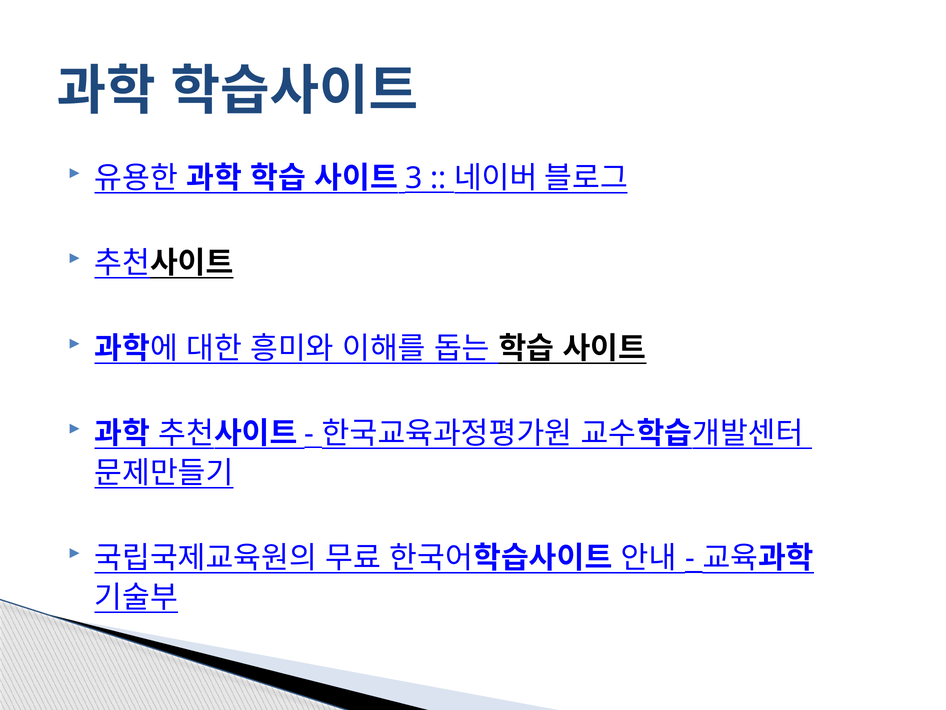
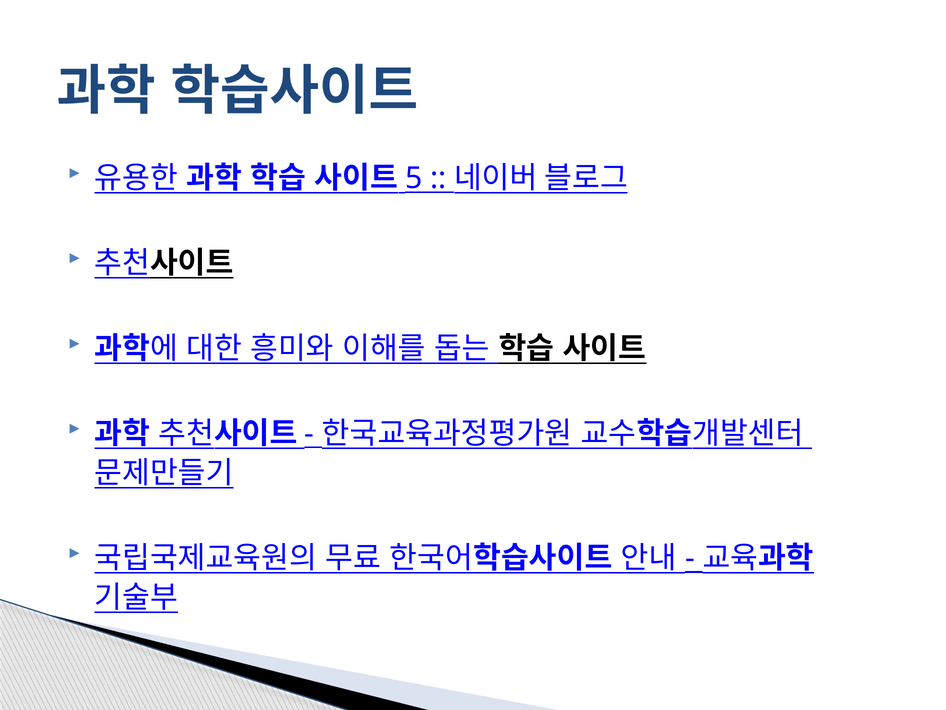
3: 3 -> 5 (414, 178)
